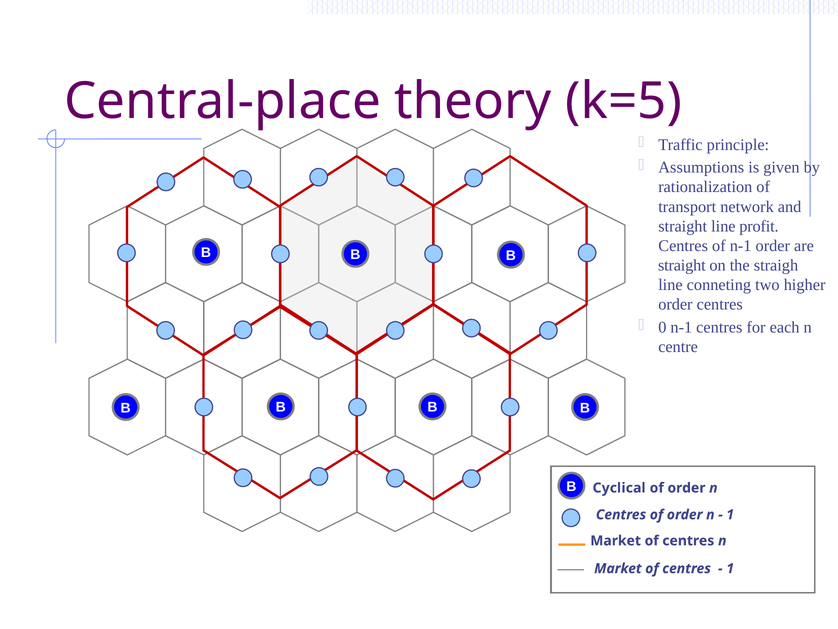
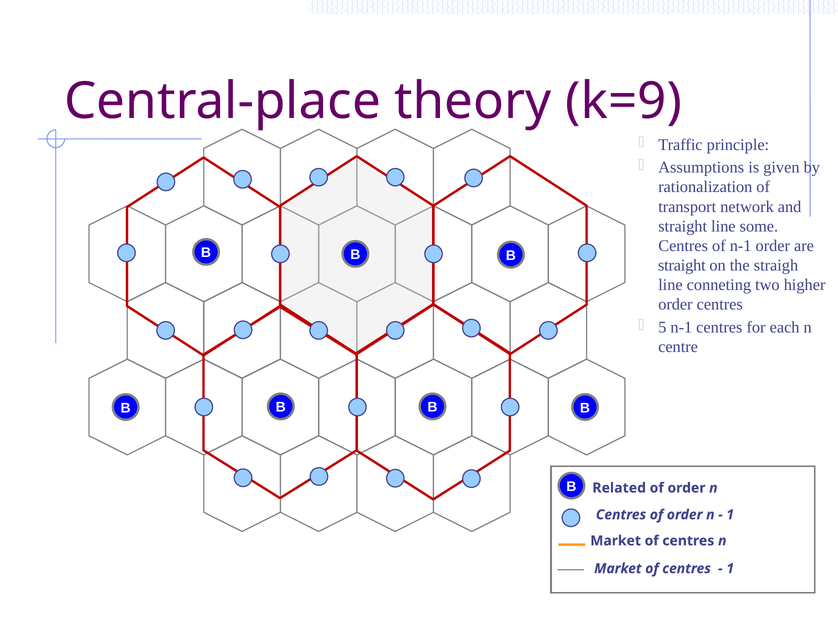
k=5: k=5 -> k=9 (624, 101)
profit: profit -> some (759, 226)
0: 0 -> 5 (662, 327)
Cyclical: Cyclical -> Related (619, 488)
